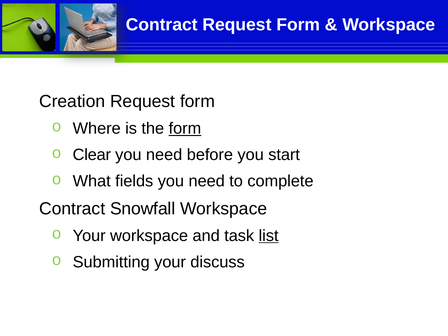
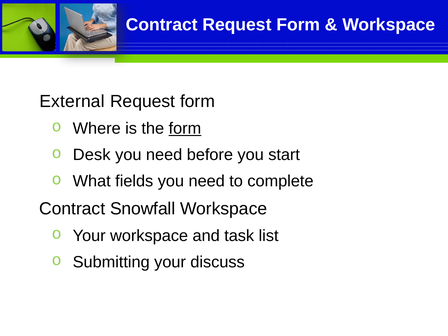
Creation: Creation -> External (72, 101)
Clear: Clear -> Desk (92, 155)
list underline: present -> none (269, 236)
